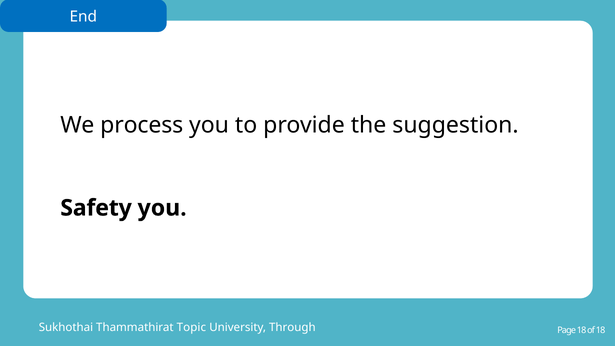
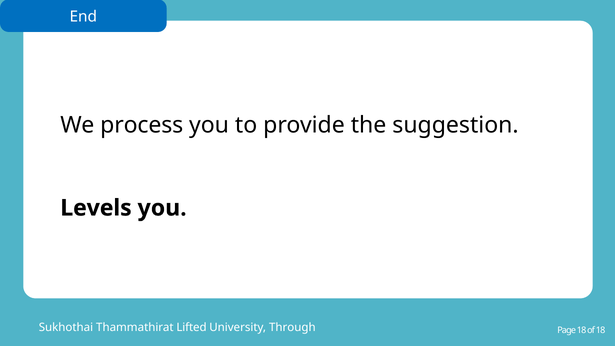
Safety: Safety -> Levels (96, 208)
Topic: Topic -> Lifted (192, 327)
